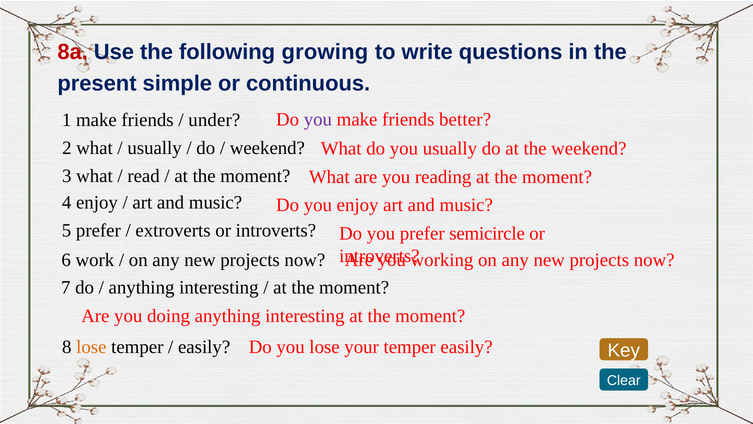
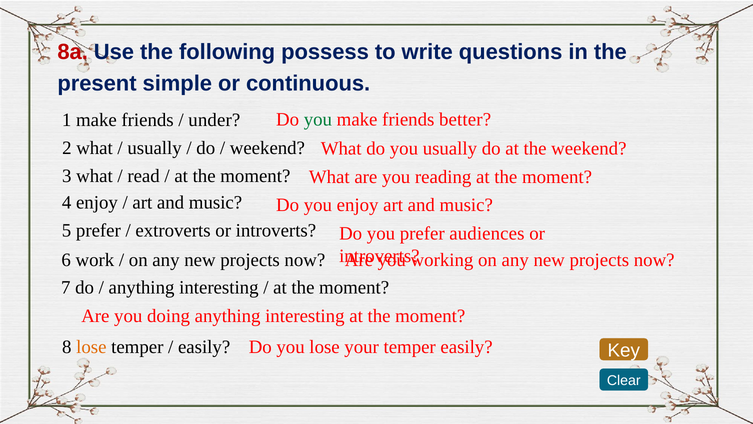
growing: growing -> possess (325, 52)
you colour: purple -> green (318, 120)
semicircle: semicircle -> audiences (487, 233)
